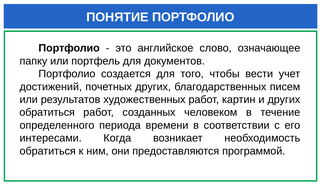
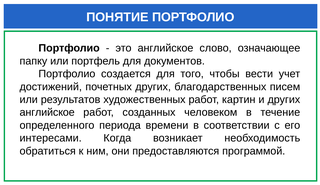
обратиться: обратиться -> английское (47, 112)
